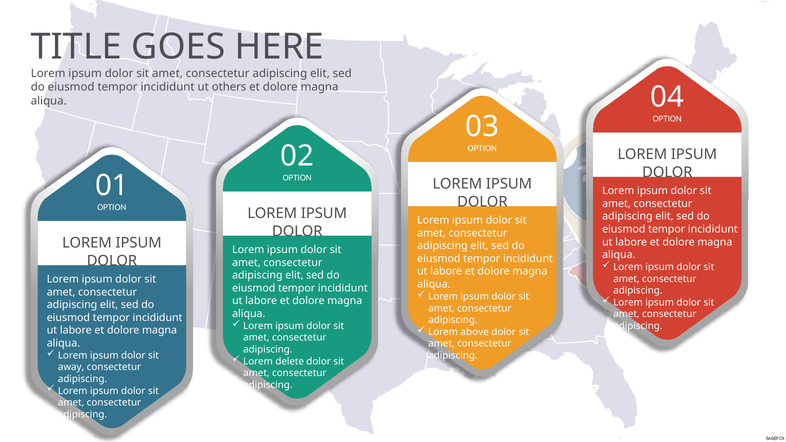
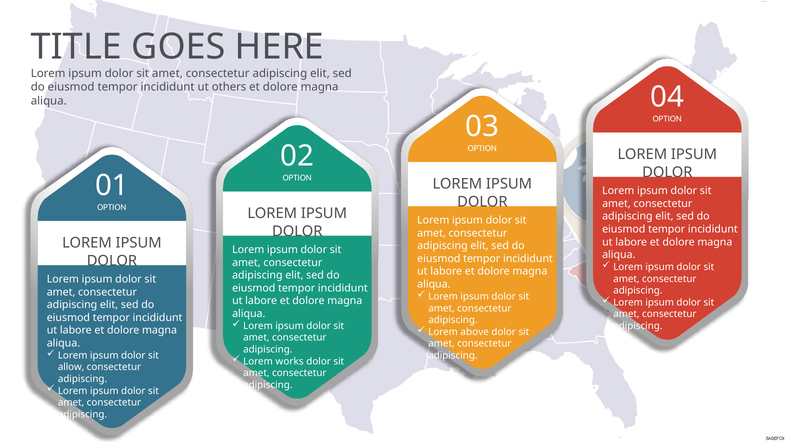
delete: delete -> works (290, 361)
away: away -> allow (71, 367)
